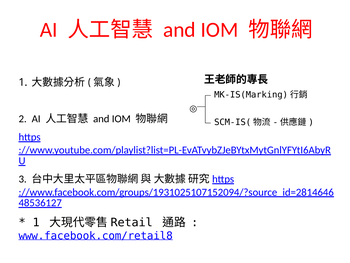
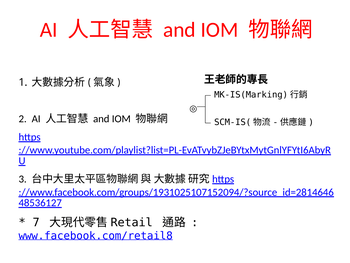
1: 1 -> 7 (36, 222)
